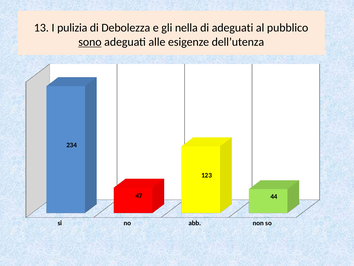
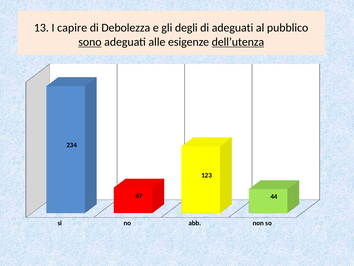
pulizia: pulizia -> capire (72, 28)
nella: nella -> degli (186, 28)
dell’utenza underline: none -> present (238, 42)
